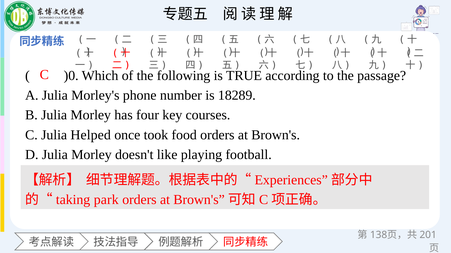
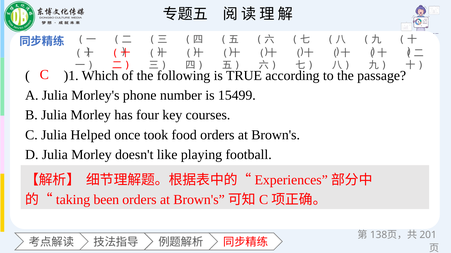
)0: )0 -> )1 (71, 76)
18289: 18289 -> 15499 (237, 96)
park: park -> been (106, 200)
